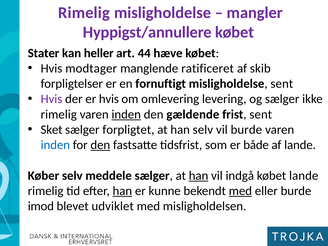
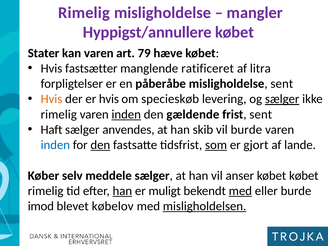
kan heller: heller -> varen (99, 53)
44: 44 -> 79 (144, 53)
modtager: modtager -> fastsætter (91, 68)
skib: skib -> litra (260, 68)
fornuftigt: fornuftigt -> påberåbe (161, 84)
Hvis colour: purple -> orange (51, 99)
omlevering: omlevering -> specieskøb (170, 99)
sælger underline: none -> present (282, 99)
Sket: Sket -> Haft (52, 130)
forpligtet: forpligtet -> anvendes (128, 130)
han selv: selv -> skib (203, 130)
som underline: none -> present (216, 145)
både: både -> gjort (256, 145)
han underline: present -> none (199, 176)
indgå: indgå -> anser (240, 176)
købet lande: lande -> købet (304, 176)
kunne: kunne -> muligt (165, 191)
udviklet: udviklet -> købelov (113, 206)
misligholdelsen underline: none -> present (205, 206)
